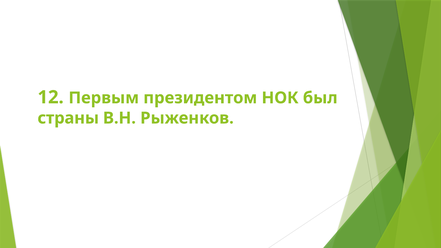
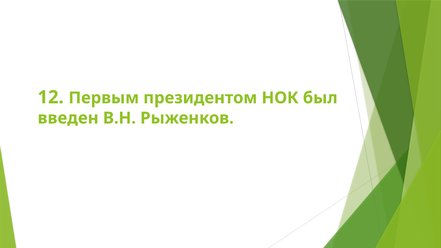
страны: страны -> введен (68, 118)
